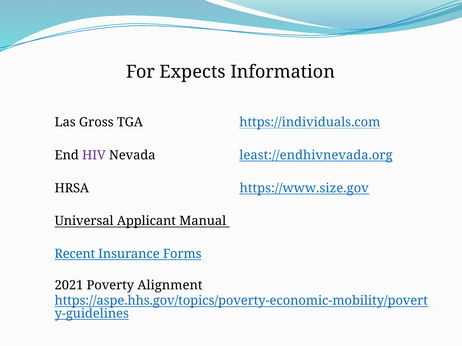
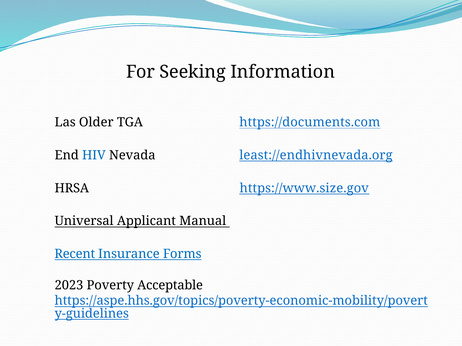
Expects: Expects -> Seeking (193, 72)
Gross: Gross -> Older (96, 123)
https://individuals.com: https://individuals.com -> https://documents.com (310, 123)
HIV colour: purple -> blue (94, 155)
2021: 2021 -> 2023 (69, 286)
Alignment: Alignment -> Acceptable (170, 286)
